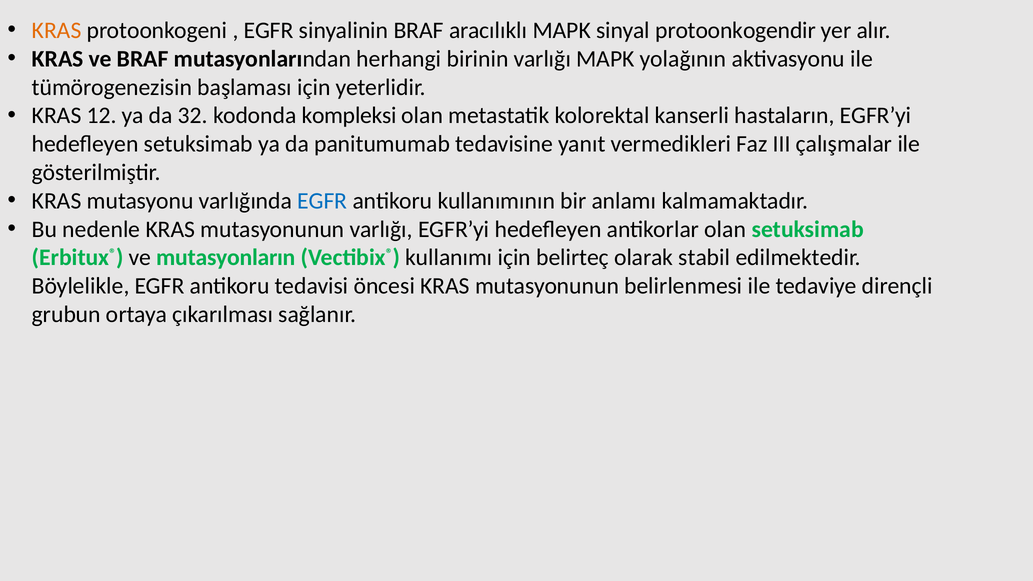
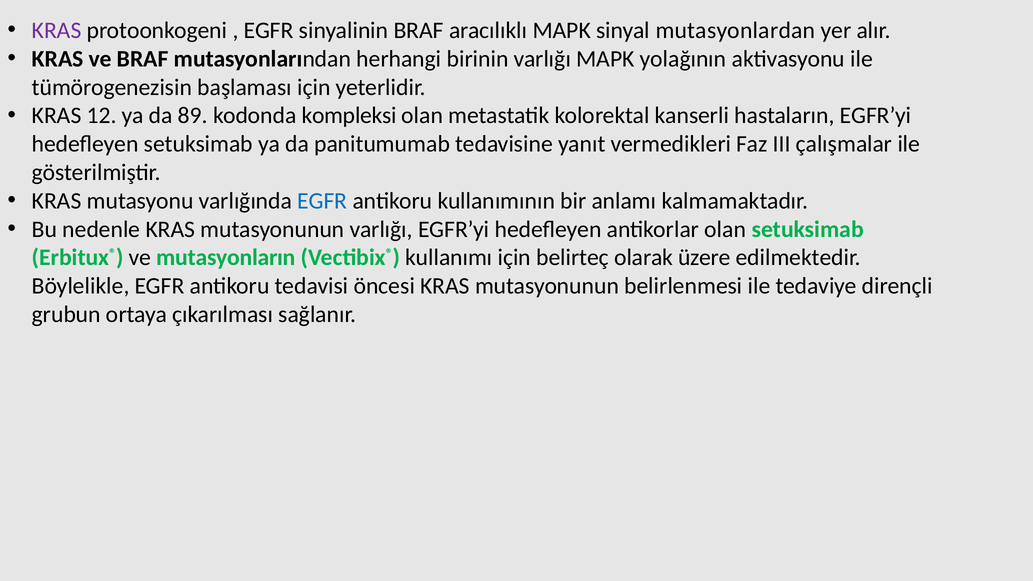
KRAS colour: orange -> purple (57, 30)
protoonkogendir: protoonkogendir -> mutasyonlardan (735, 30)
32: 32 -> 89 (193, 116)
stabil: stabil -> üzere (704, 258)
